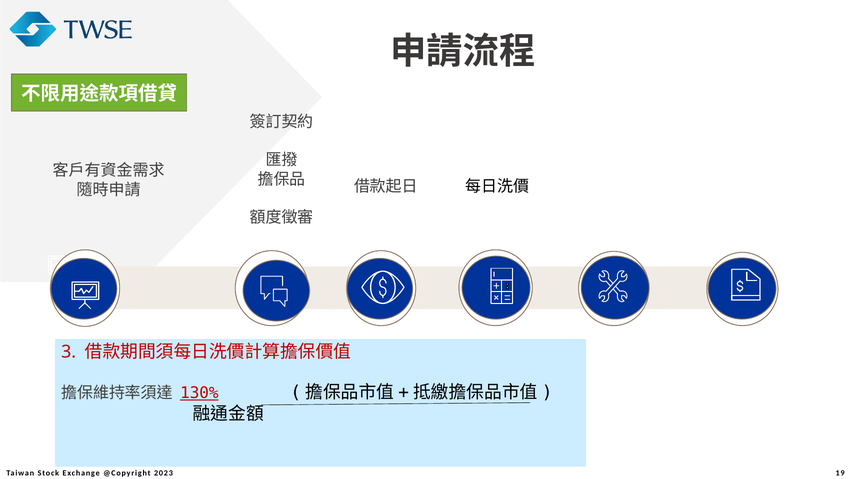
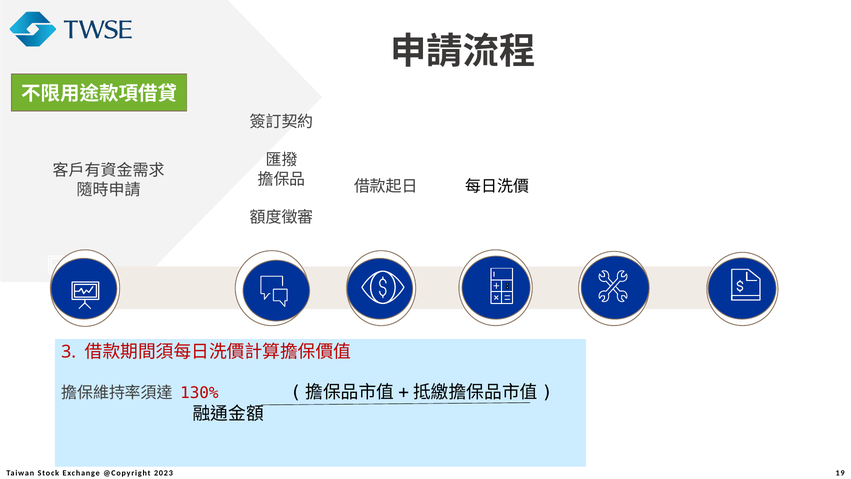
130% underline: present -> none (199, 393)
